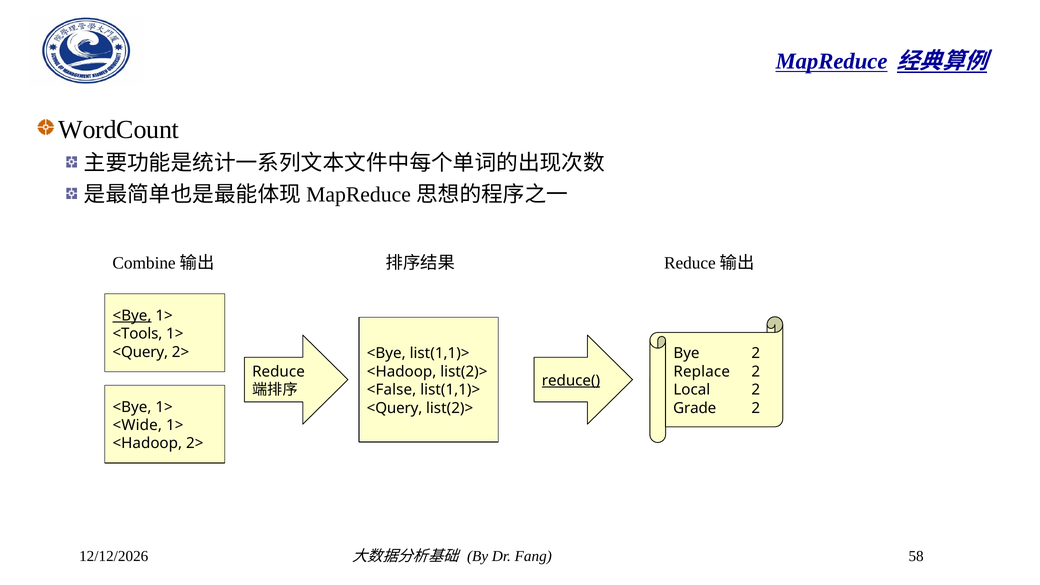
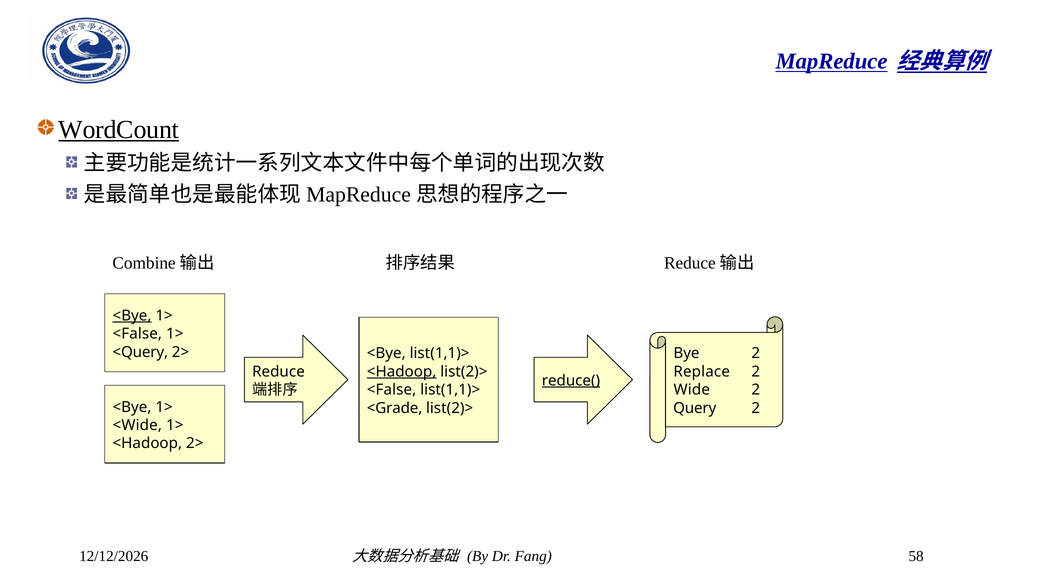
WordCount underline: none -> present (119, 130)
<Tools: <Tools -> <False (137, 334)
<Hadoop underline: none -> present (402, 372)
Local: Local -> Wide (692, 390)
<Query: <Query -> <Grade (395, 408)
Grade: Grade -> Query (695, 408)
